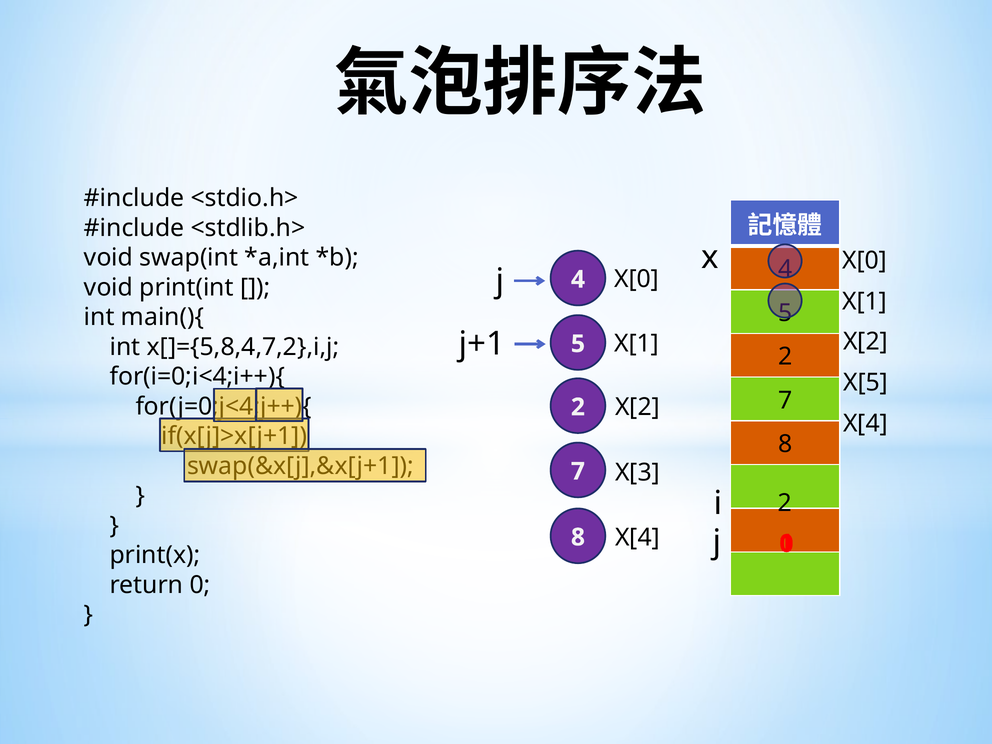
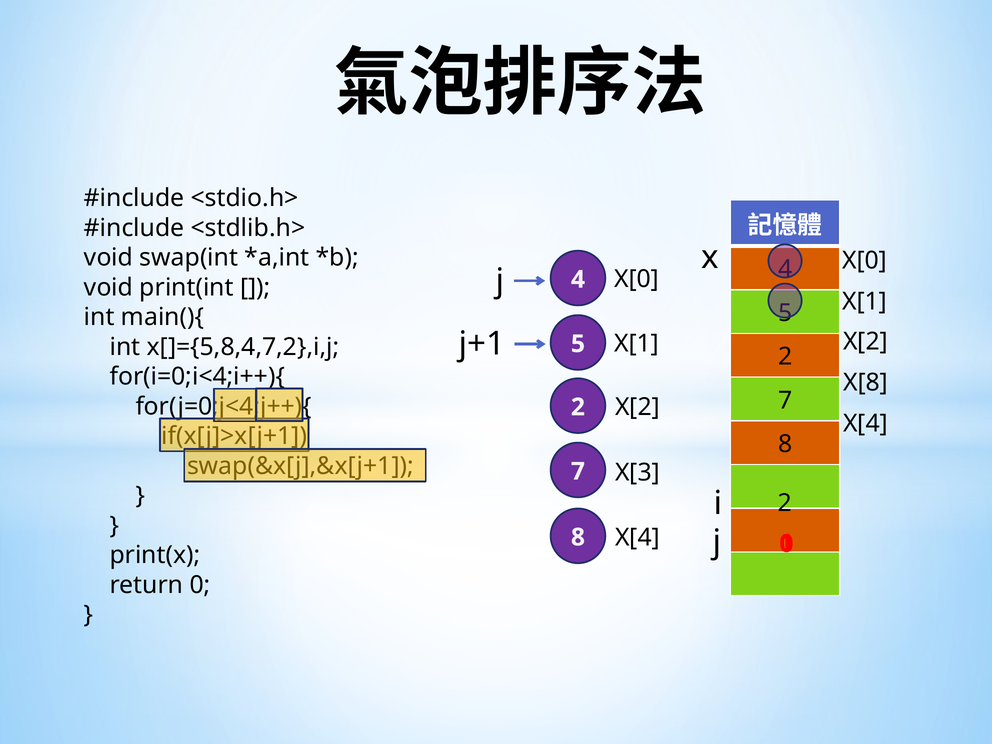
X[5: X[5 -> X[8 (866, 382)
